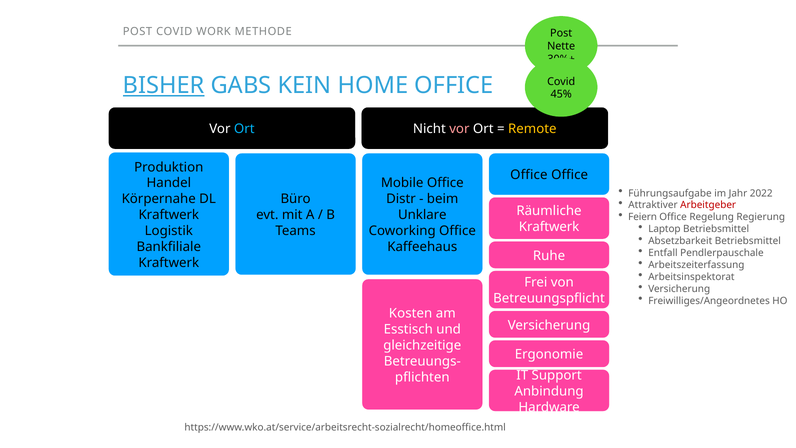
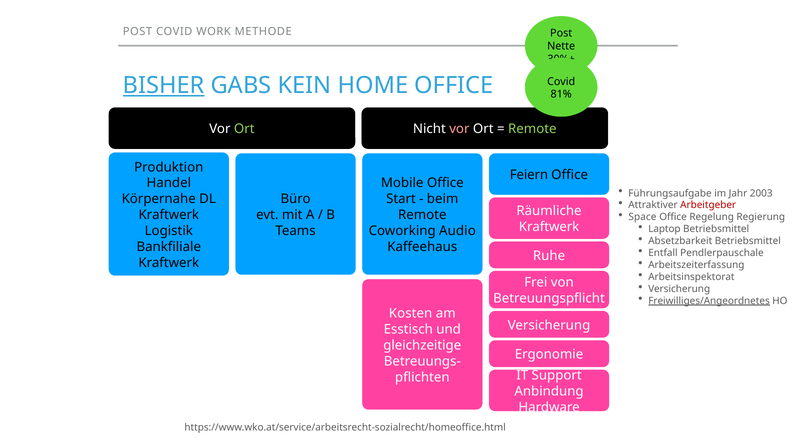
45%: 45% -> 81% (561, 94)
Ort colour: light blue -> light green (244, 129)
Remote colour: yellow -> light green (532, 129)
Office: Office -> Feiern (529, 175)
2022: 2022 -> 2003 (761, 193)
Distr: Distr -> Start (401, 199)
Feiern: Feiern -> Space (642, 217)
Unklare: Unklare -> Remote (422, 215)
Coworking Office: Office -> Audio (457, 231)
Freiwilliges/Angeordnetes underline: none -> present (709, 301)
